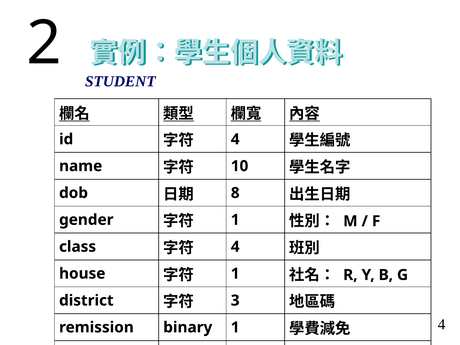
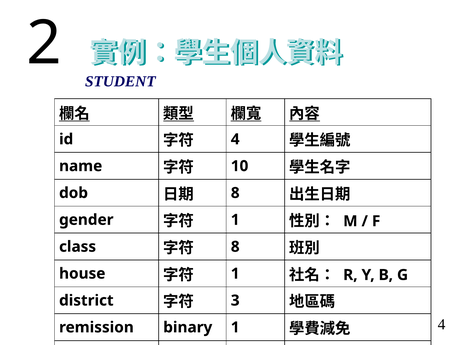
4: 4 -> 8 (235, 247)
